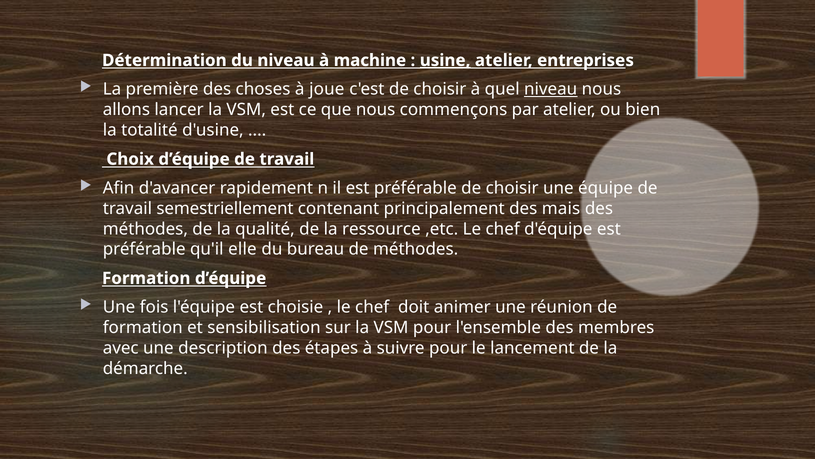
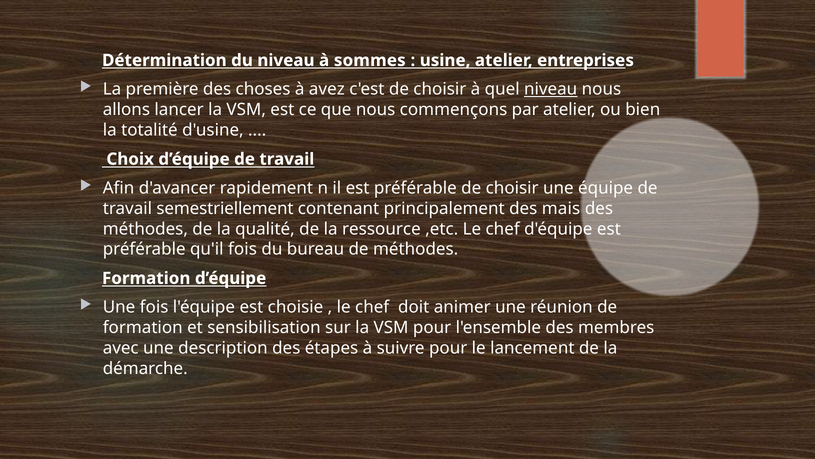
machine: machine -> sommes (370, 60)
usine underline: present -> none (445, 60)
joue: joue -> avez (327, 89)
qu'il elle: elle -> fois (242, 249)
